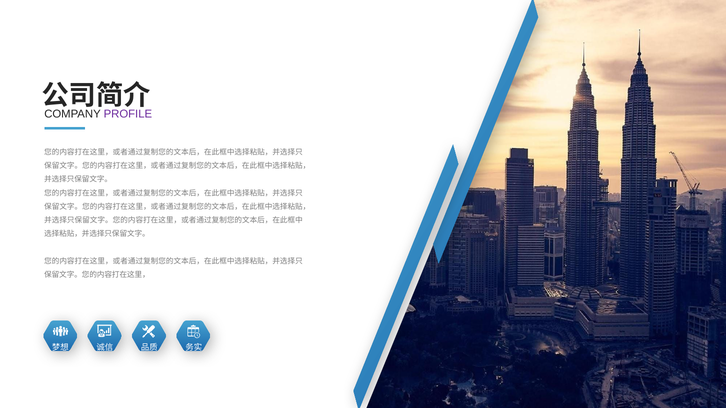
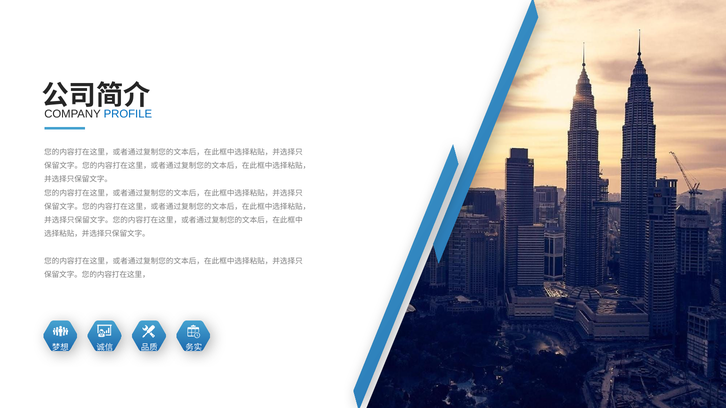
PROFILE colour: purple -> blue (128, 114)
